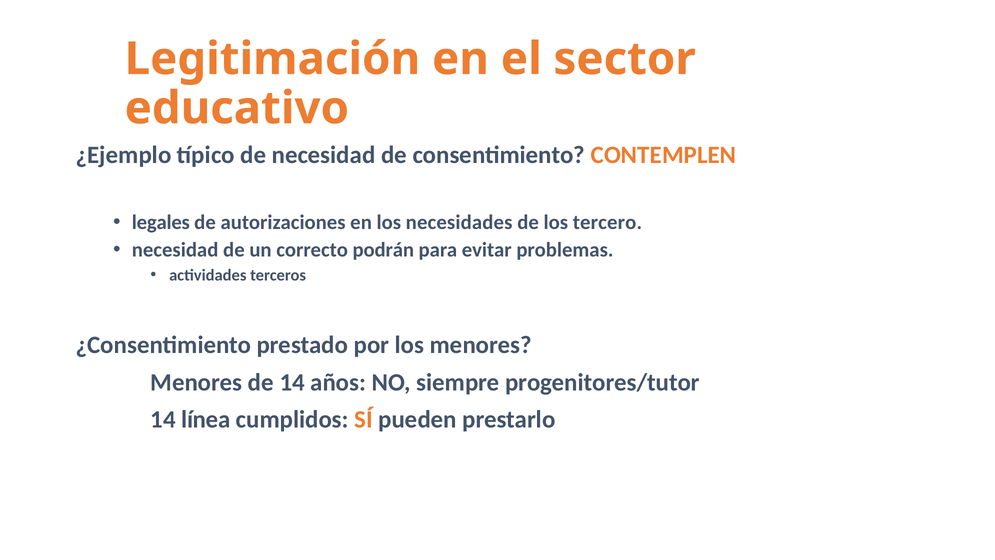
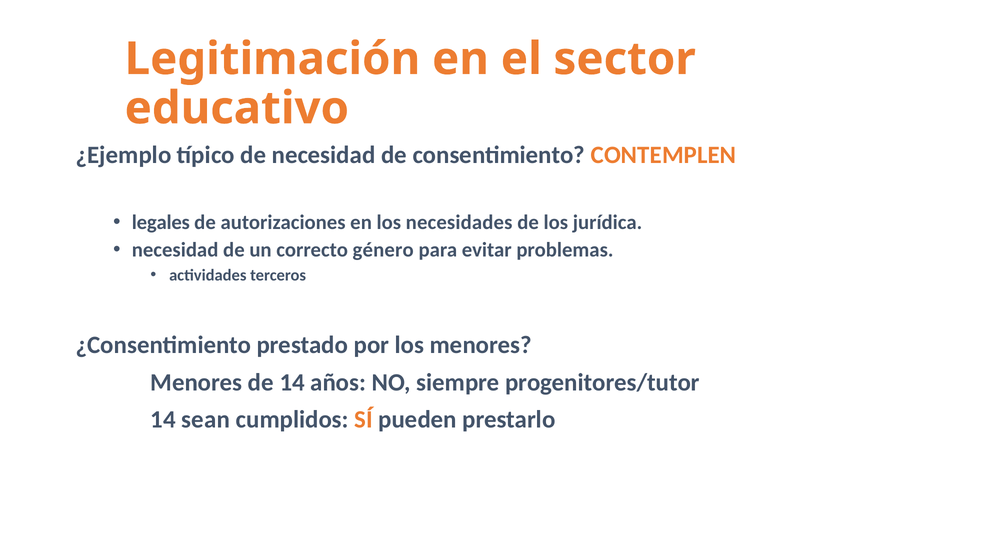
tercero: tercero -> jurídica (607, 222)
podrán: podrán -> género (383, 250)
línea: línea -> sean (206, 419)
